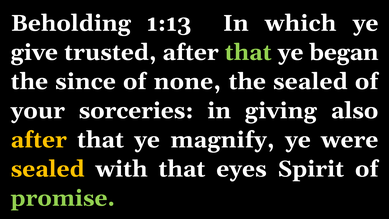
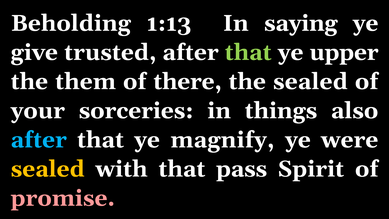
which: which -> saying (301, 23)
began: began -> upper (344, 52)
since: since -> them (85, 82)
none: none -> there (188, 82)
giving: giving -> things (281, 111)
after colour: yellow -> light blue (39, 140)
eyes: eyes -> pass (242, 169)
promise colour: light green -> pink (63, 198)
